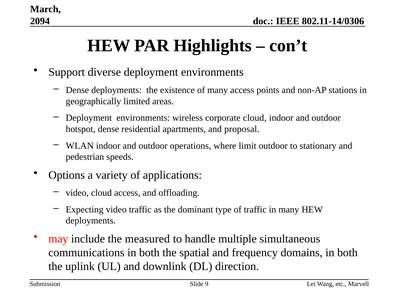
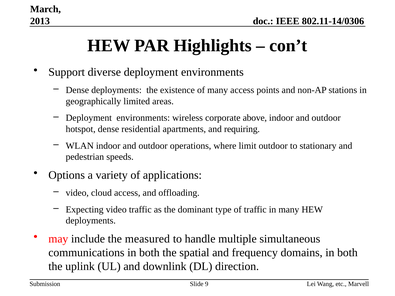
2094: 2094 -> 2013 (40, 21)
corporate cloud: cloud -> above (255, 118)
proposal: proposal -> requiring (242, 129)
